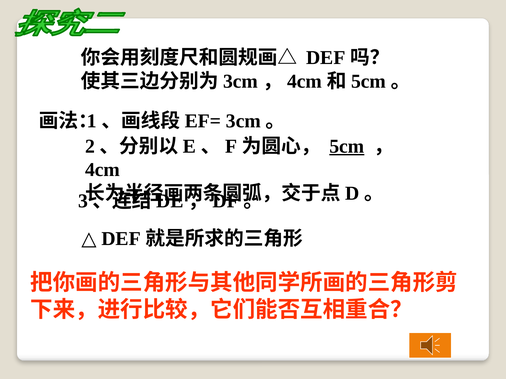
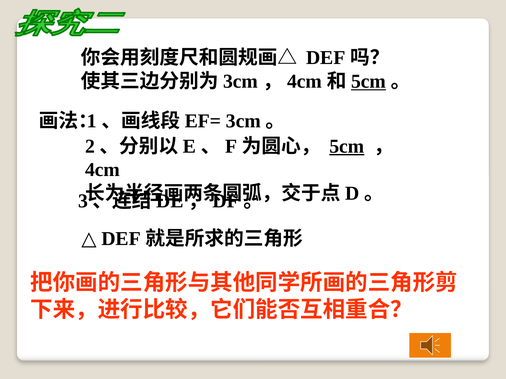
5cm underline: none -> present (369, 81)
